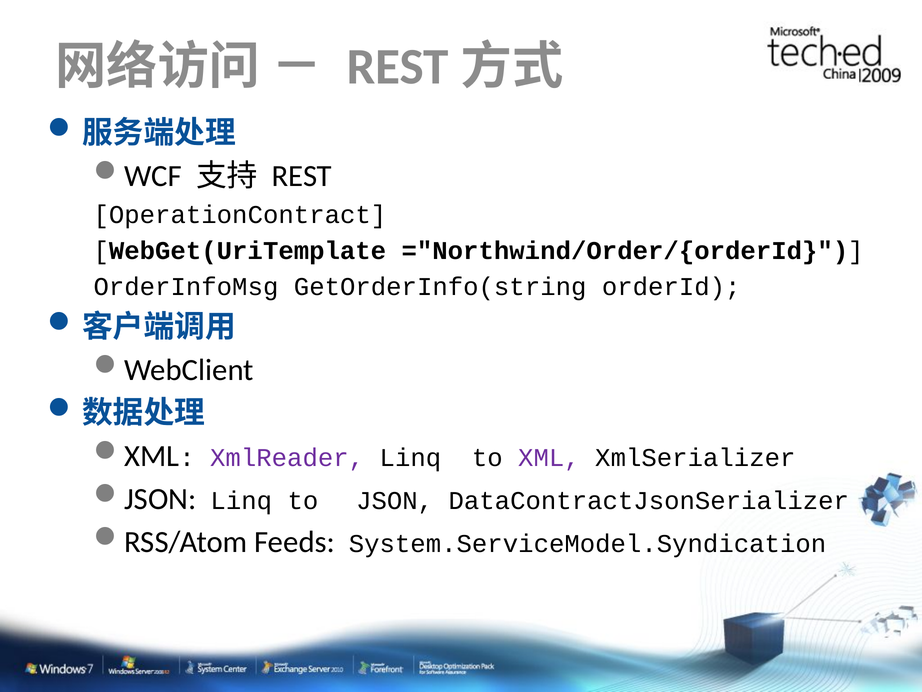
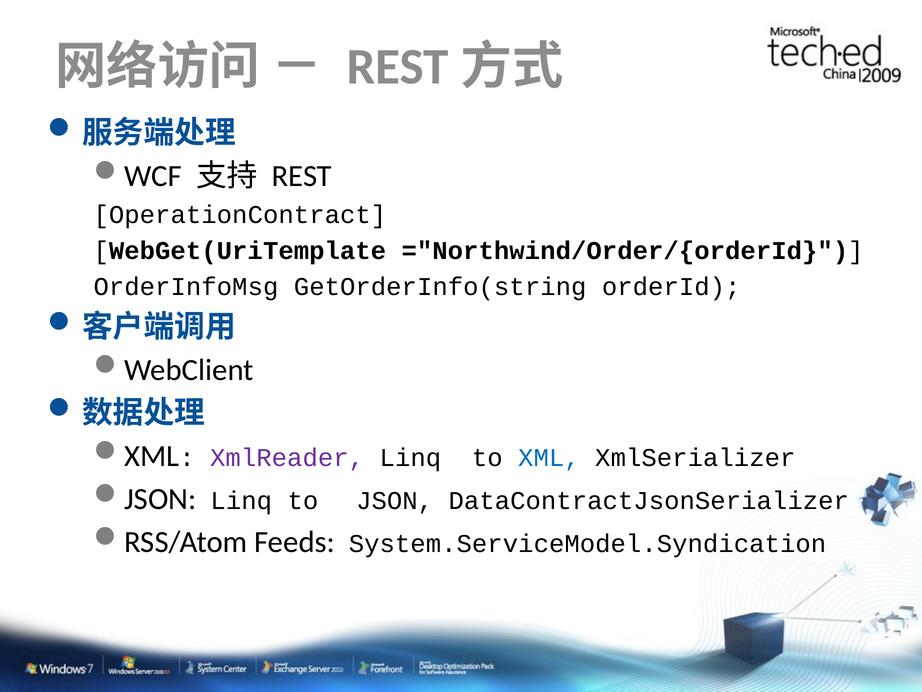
XML colour: purple -> blue (549, 458)
